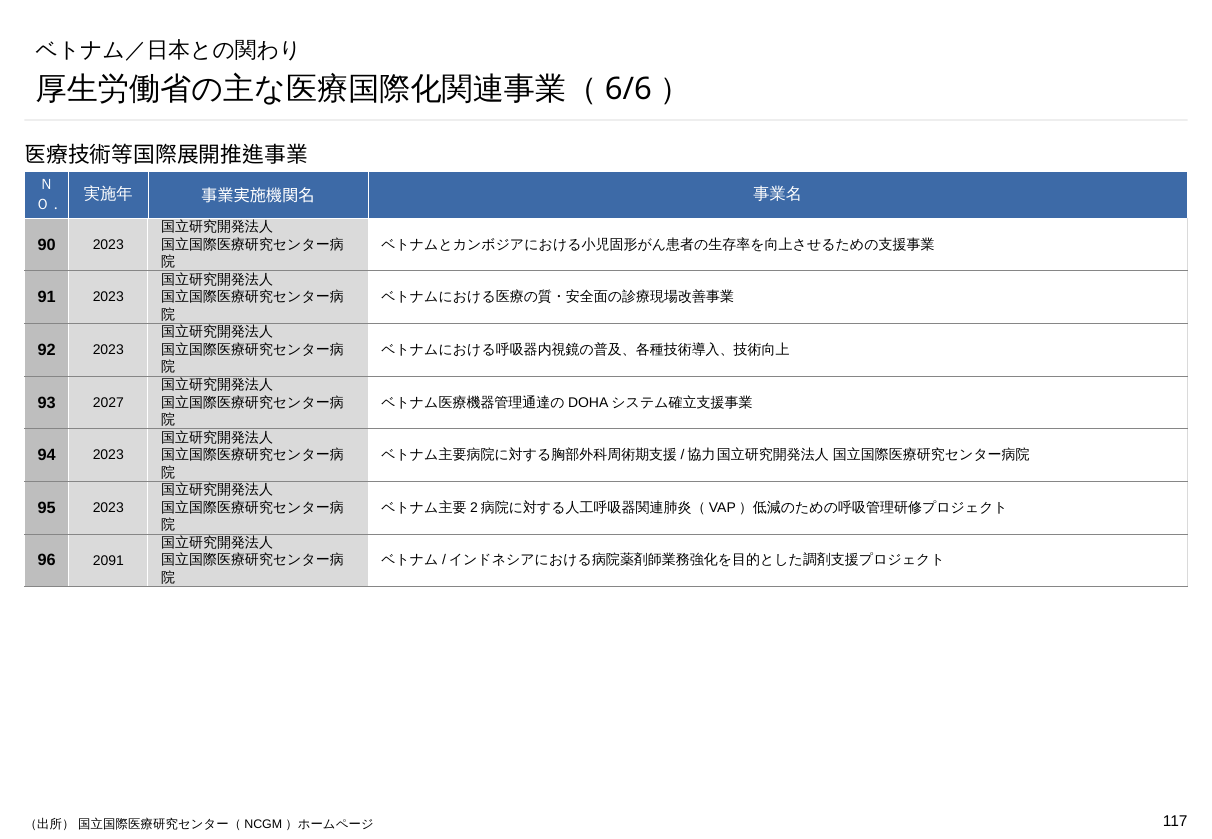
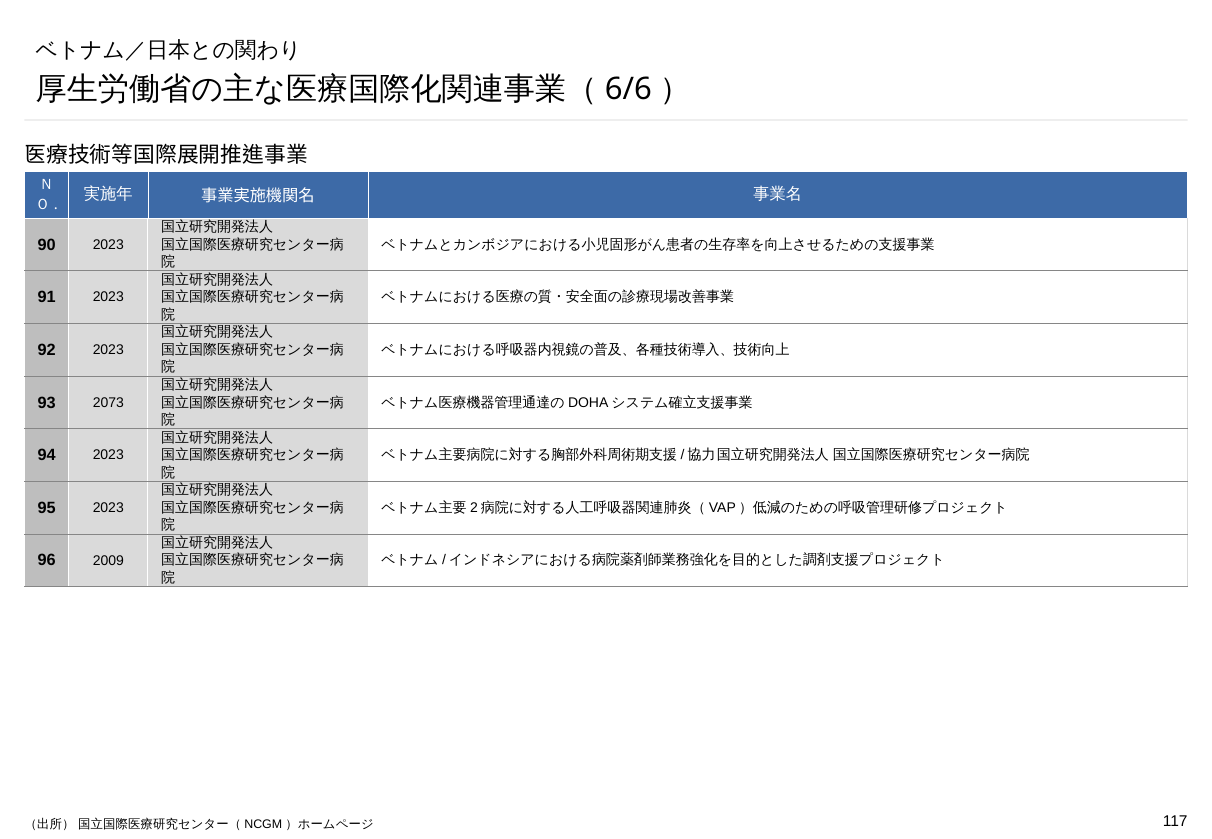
2027: 2027 -> 2073 (108, 403)
2091: 2091 -> 2009 (108, 561)
